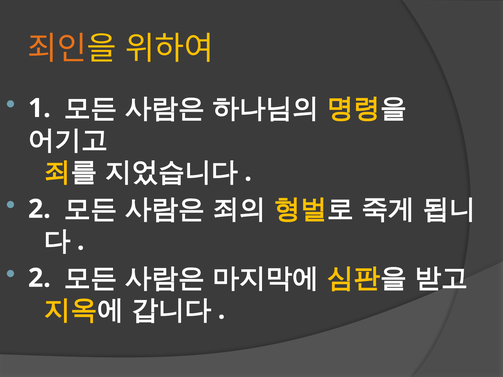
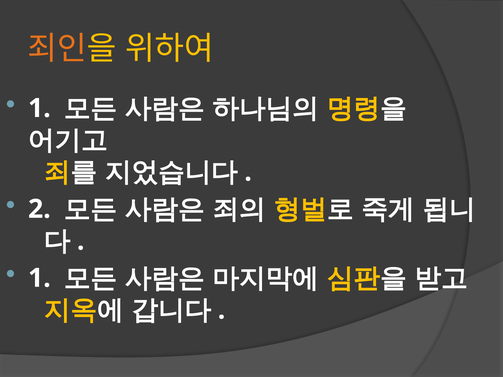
2: 2 -> 1 (39, 278)
